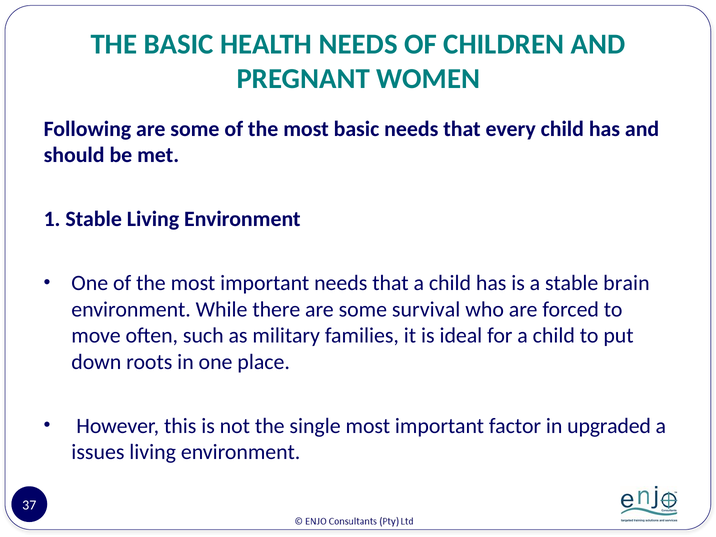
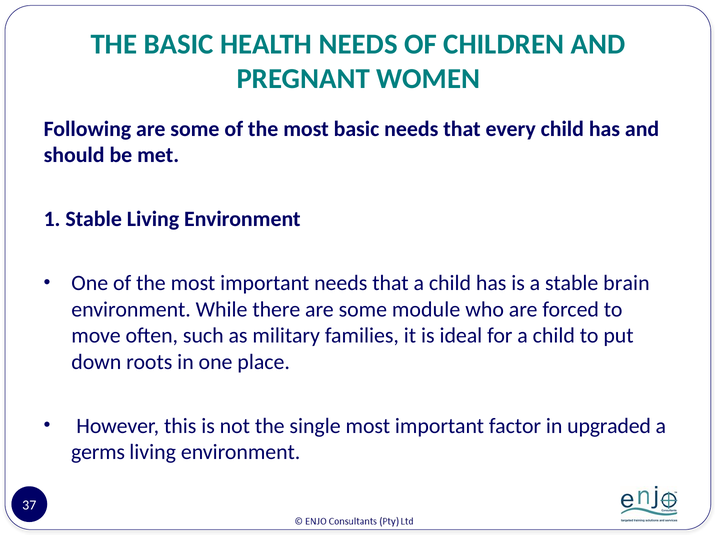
survival: survival -> module (426, 309)
issues: issues -> germs (98, 452)
